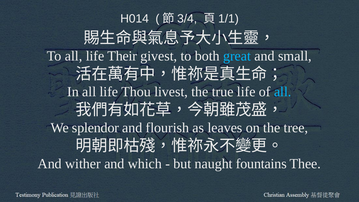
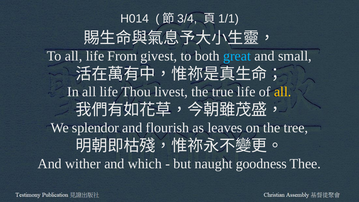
Their: Their -> From (122, 56)
all colour: light blue -> yellow (283, 92)
fountains: fountains -> goodness (261, 164)
